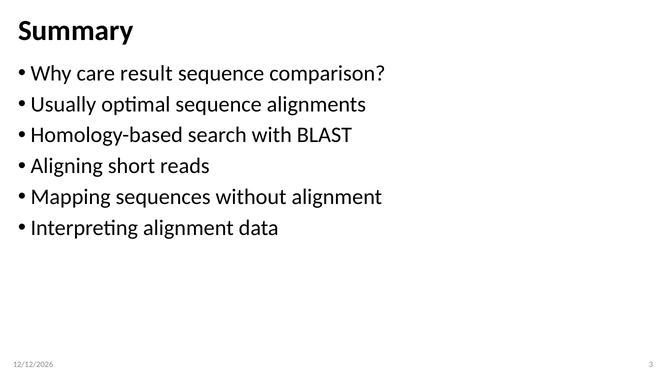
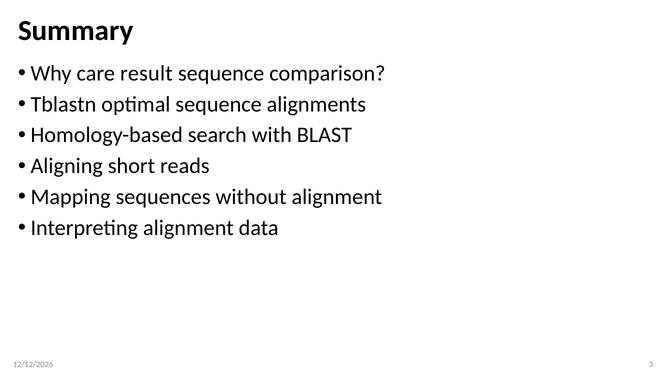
Usually: Usually -> Tblastn (63, 104)
